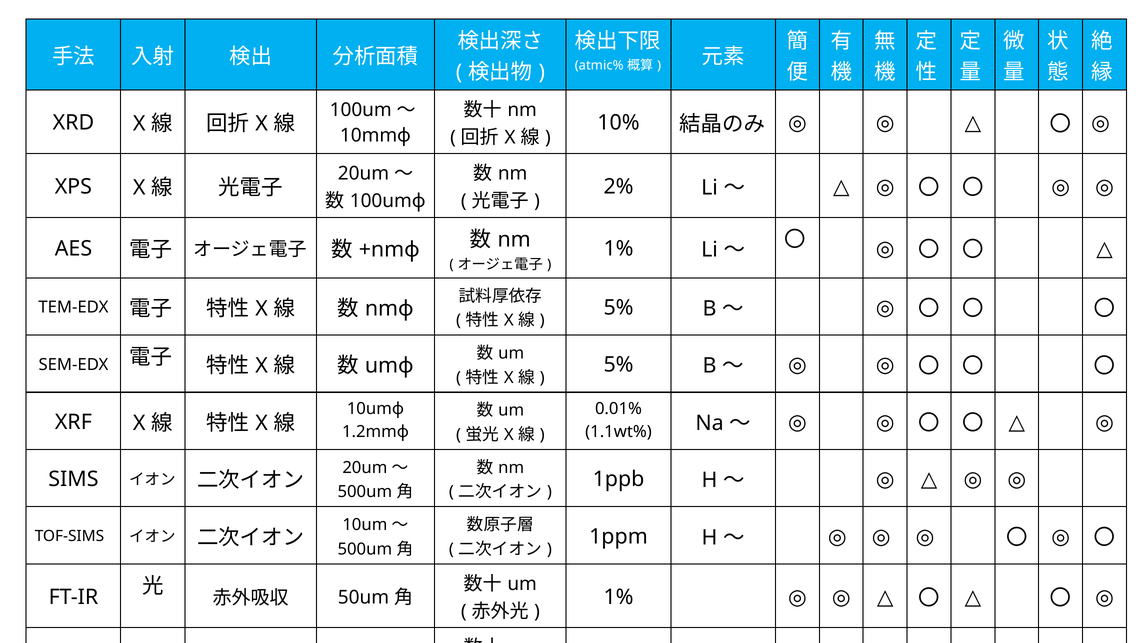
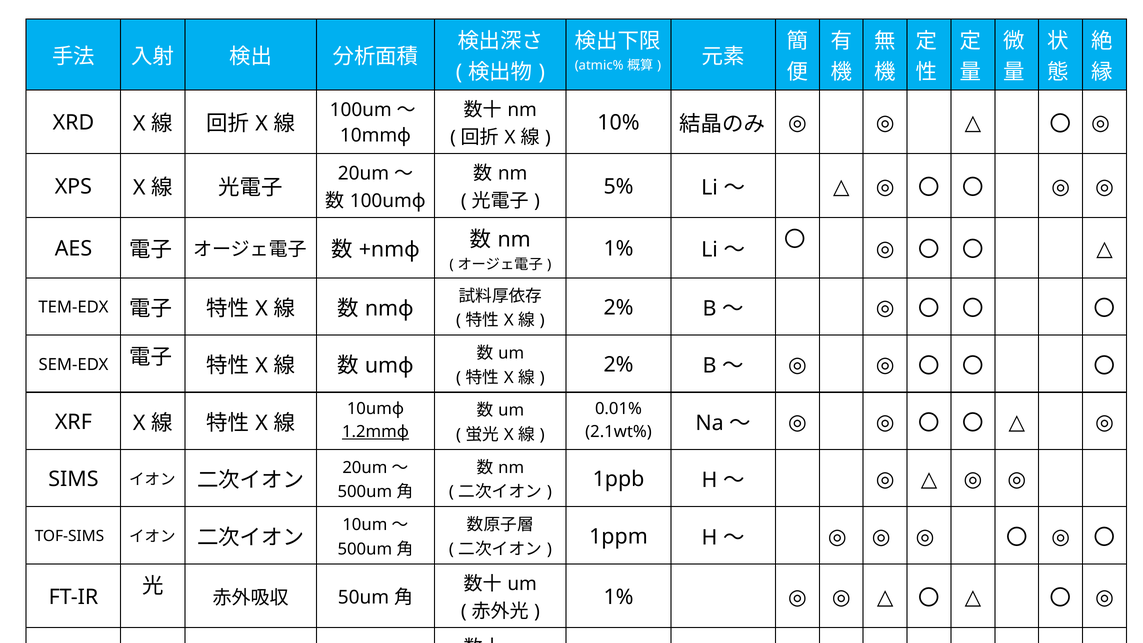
2%: 2% -> 5% (619, 187)
5%: 5% -> 2% (619, 308)
5%: 5% -> 2% (619, 365)
1.2mmφ underline: none -> present (375, 432)
1.1wt%: 1.1wt% -> 2.1wt% (618, 432)
